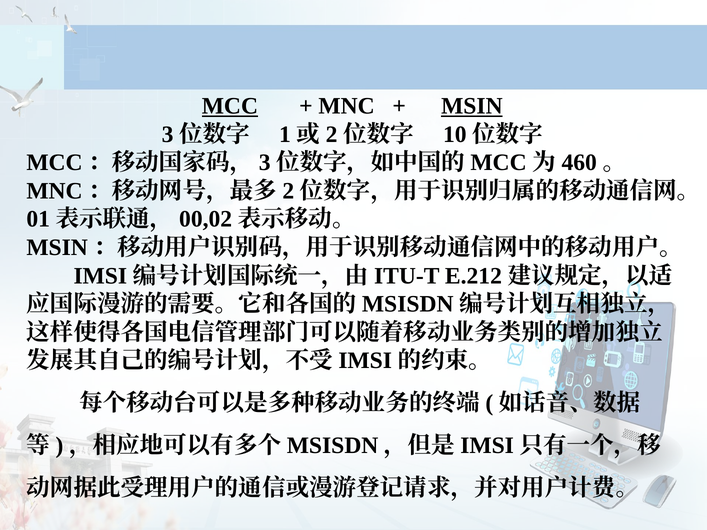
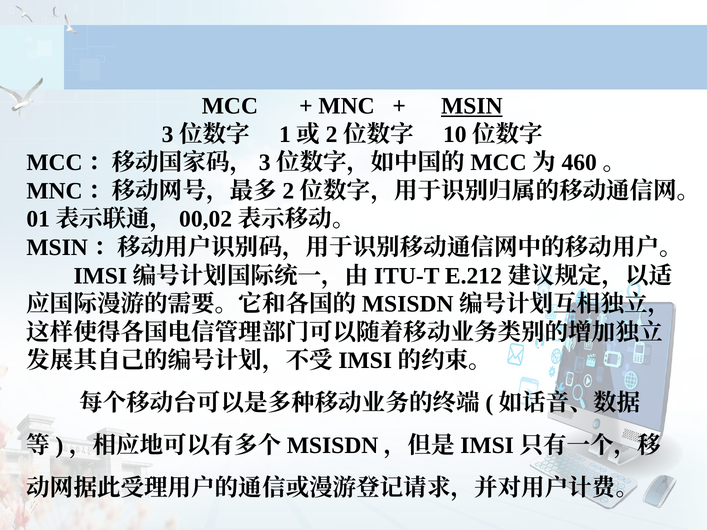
MCC underline: present -> none (230, 106)
